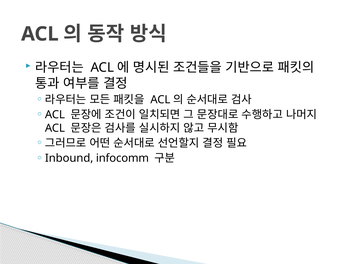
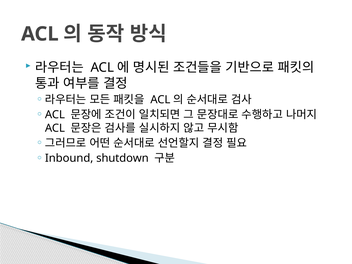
infocomm: infocomm -> shutdown (122, 158)
